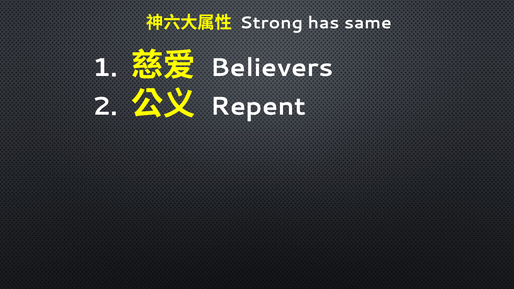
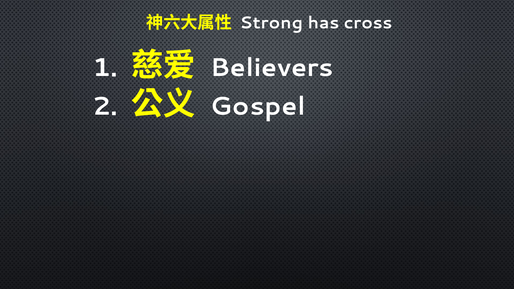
same: same -> cross (368, 23)
Repent: Repent -> Gospel (258, 106)
